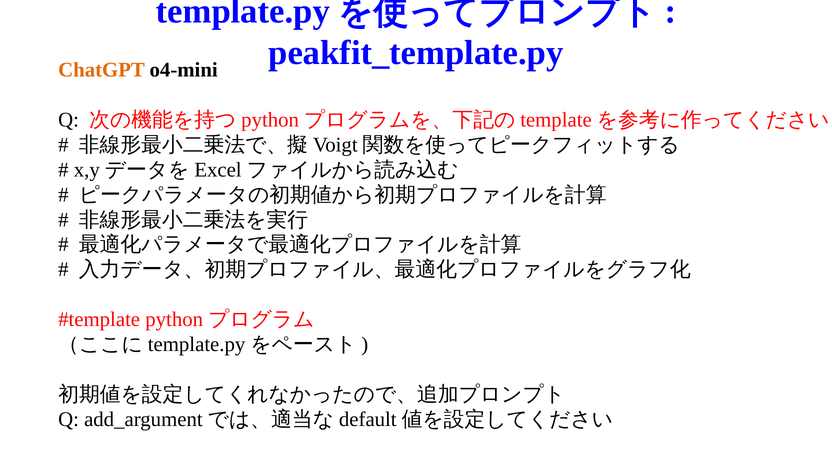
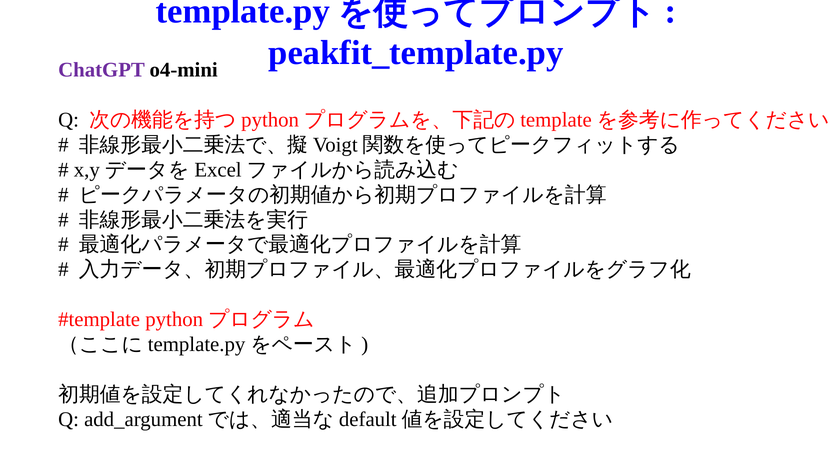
ChatGPT colour: orange -> purple (102, 70)
